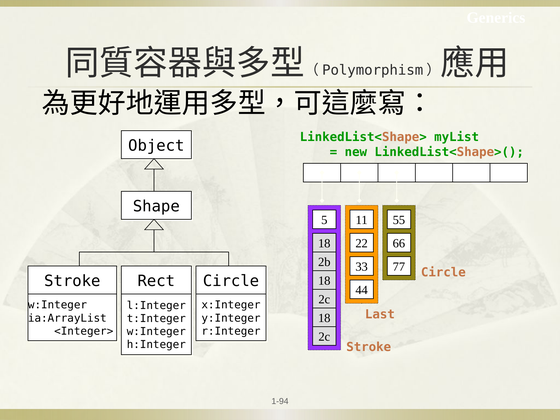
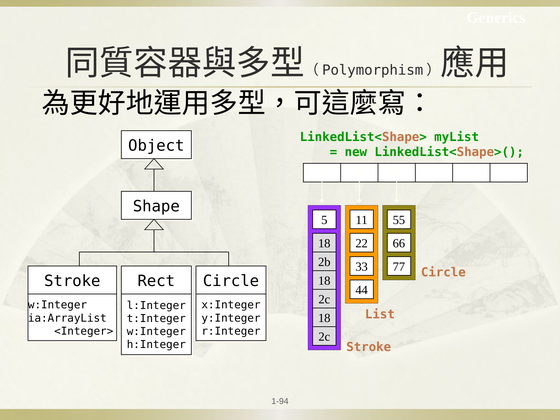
Last: Last -> List (380, 314)
